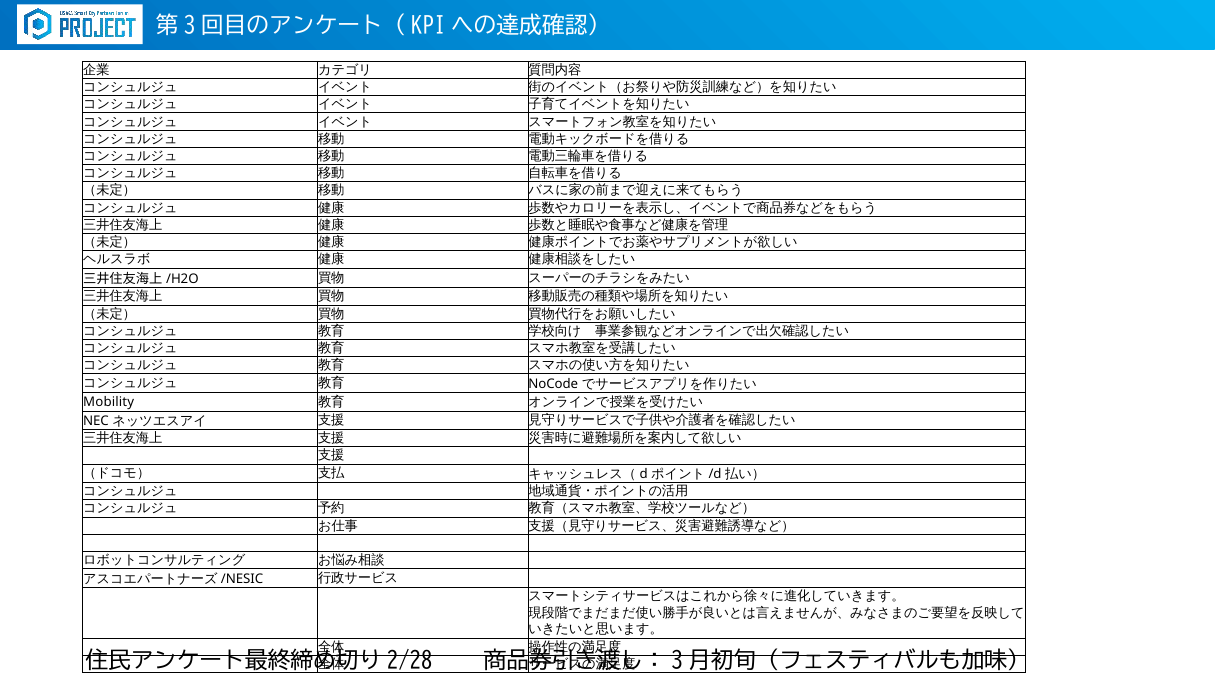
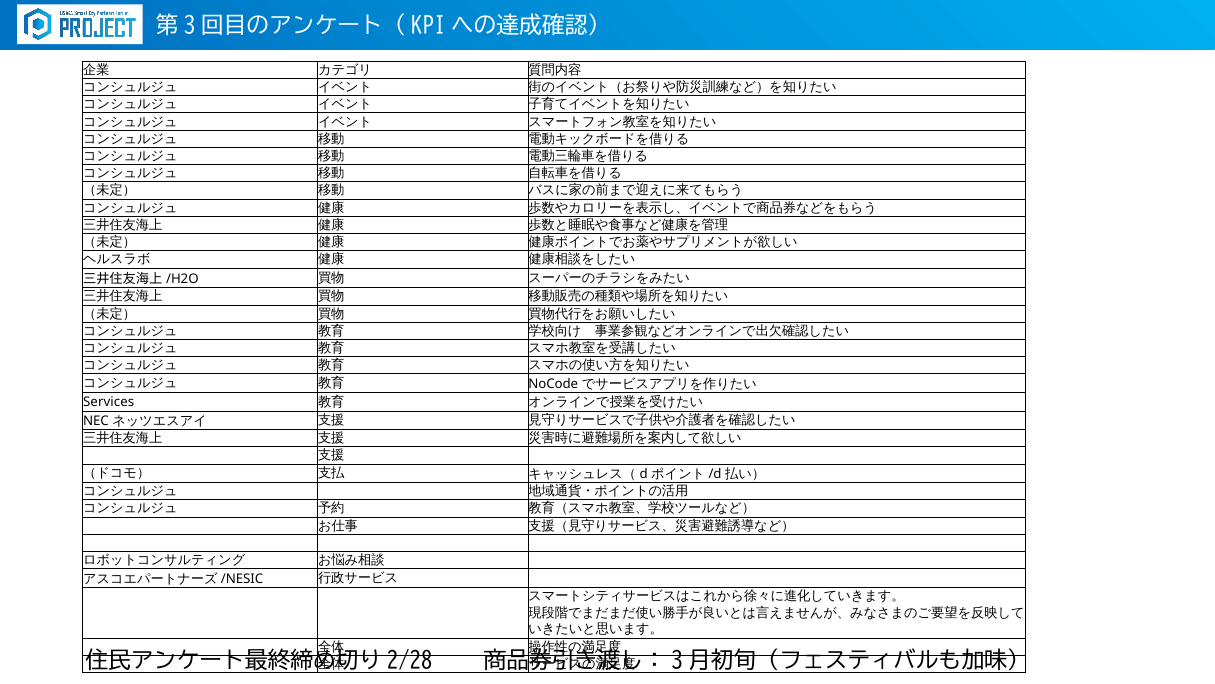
Mobility: Mobility -> Services (109, 402)
